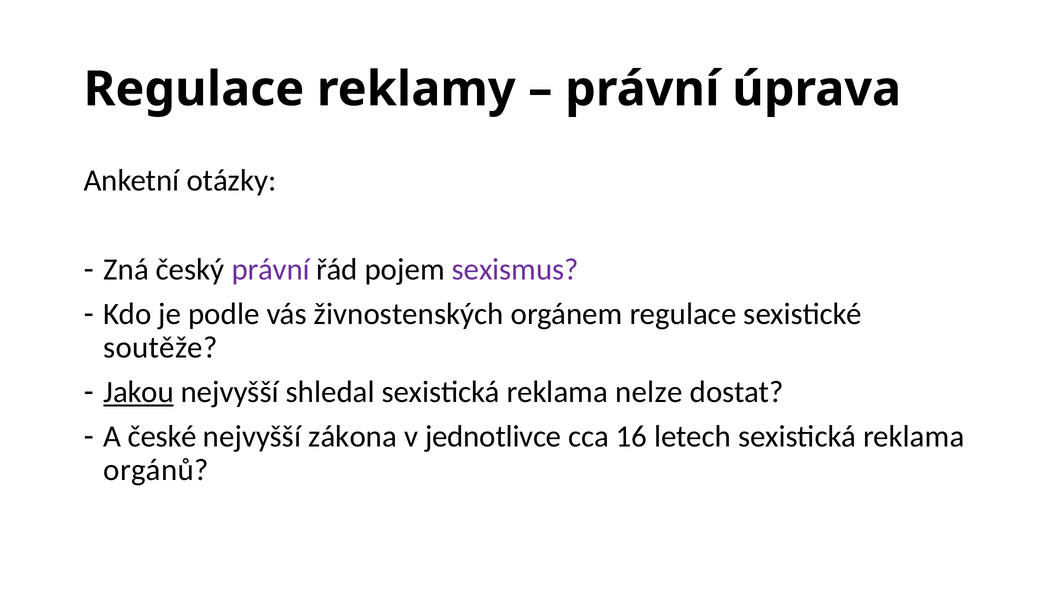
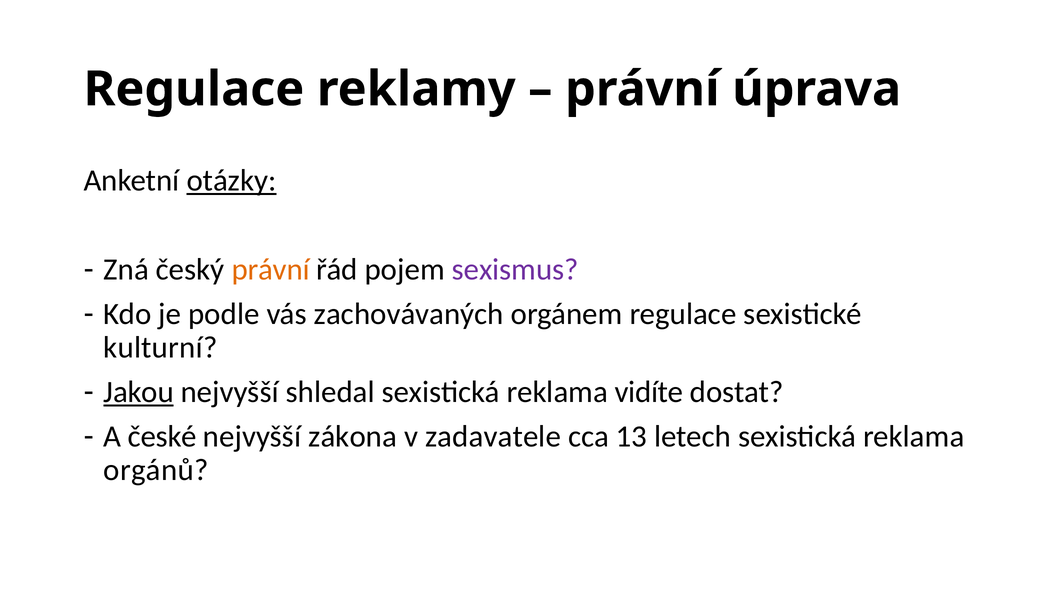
otázky underline: none -> present (231, 181)
právní colour: purple -> orange (271, 270)
živnostenských: živnostenských -> zachovávaných (409, 314)
soutěže: soutěže -> kulturní (160, 348)
nelze: nelze -> vidíte (649, 392)
jednotlivce: jednotlivce -> zadavatele (493, 437)
16: 16 -> 13 (631, 437)
